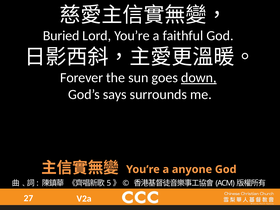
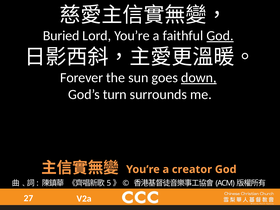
God underline: none -> present (220, 36)
says: says -> turn (115, 94)
anyone: anyone -> creator (192, 169)
